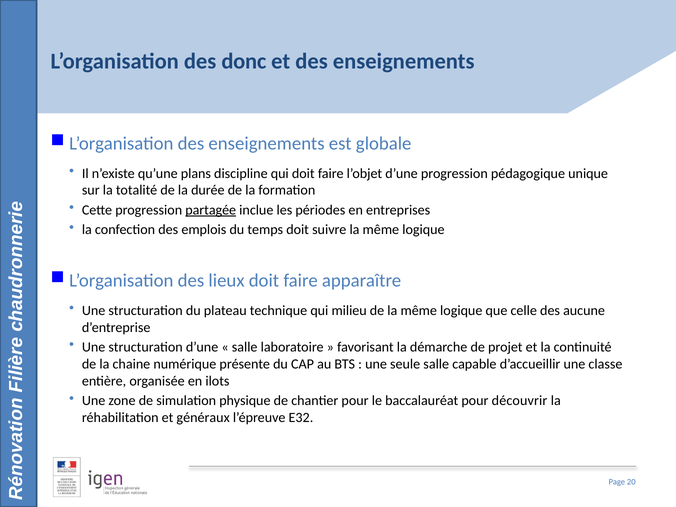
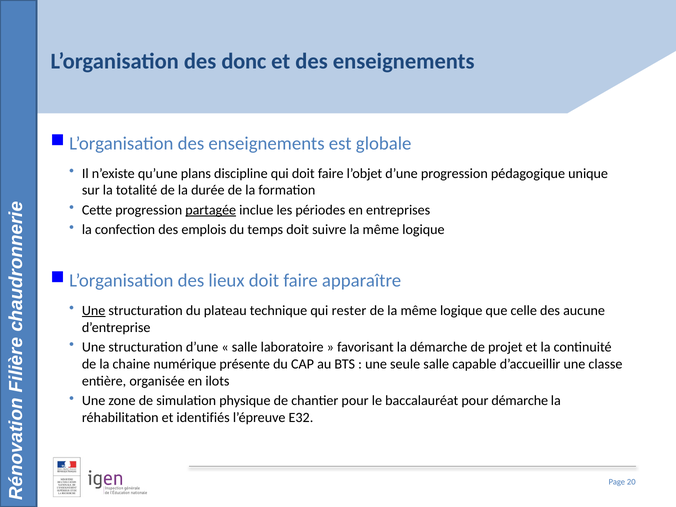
Une underline: none -> present (94, 310)
milieu: milieu -> rester (349, 310)
pour découvrir: découvrir -> démarche (520, 401)
généraux: généraux -> identifiés (203, 418)
